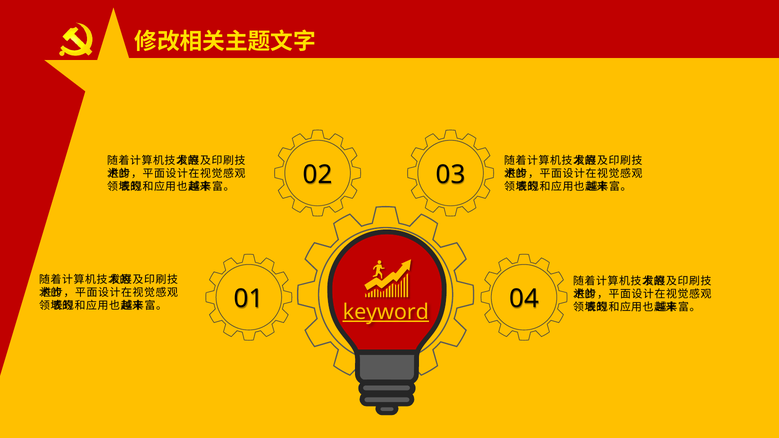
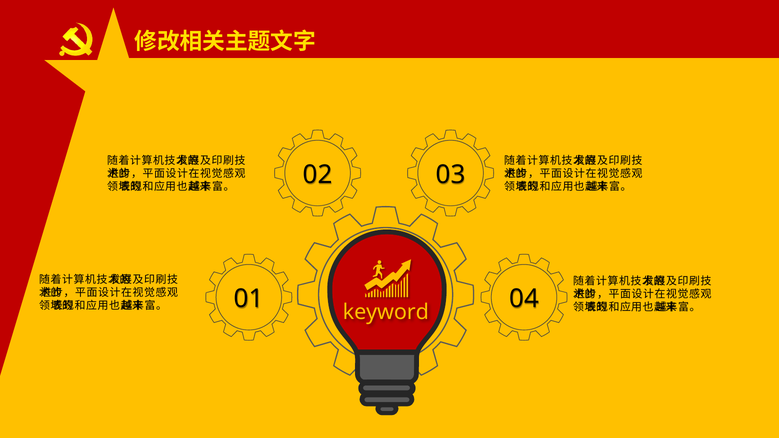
keyword underline: present -> none (386, 312)
